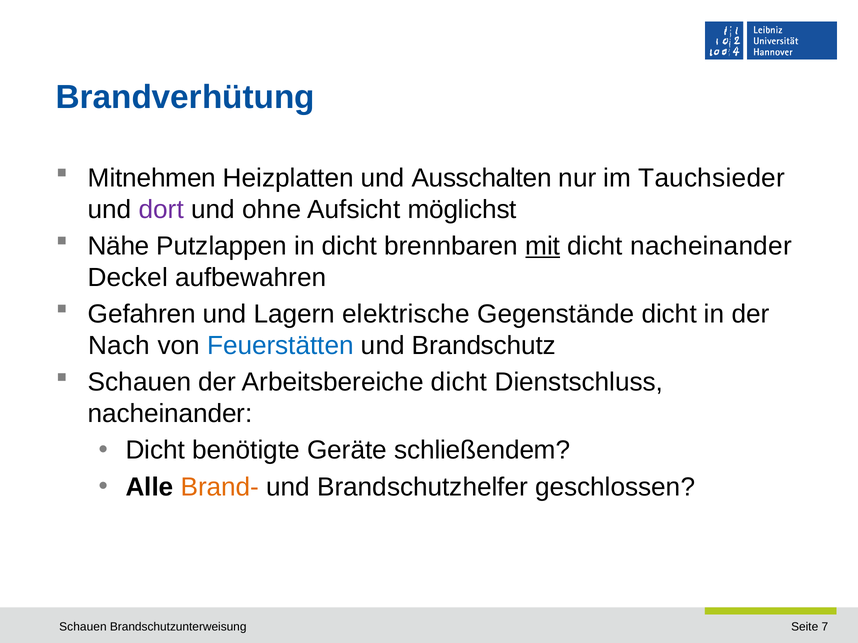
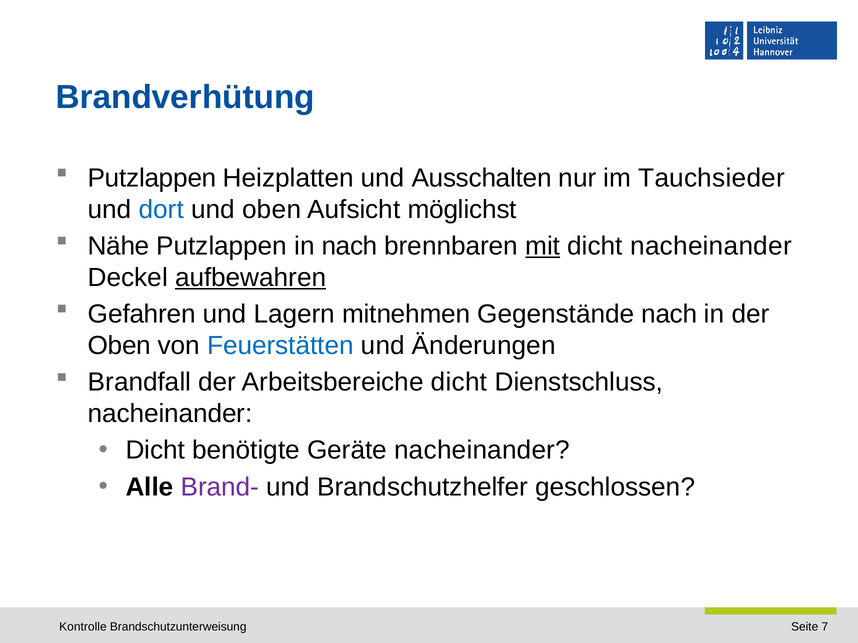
Mitnehmen: Mitnehmen -> Putzlappen (152, 178)
dort colour: purple -> blue (161, 210)
und ohne: ohne -> oben (272, 210)
in dicht: dicht -> nach (350, 246)
aufbewahren underline: none -> present (251, 278)
elektrische: elektrische -> mitnehmen (406, 314)
Gegenstände dicht: dicht -> nach (669, 314)
Nach: Nach -> Oben (119, 346)
Brandschutz: Brandschutz -> Änderungen (484, 346)
Schauen: Schauen -> Brandfall (140, 383)
Geräte schließendem: schließendem -> nacheinander (482, 451)
Brand- colour: orange -> purple (220, 487)
Schauen: Schauen -> Kontrolle (83, 627)
